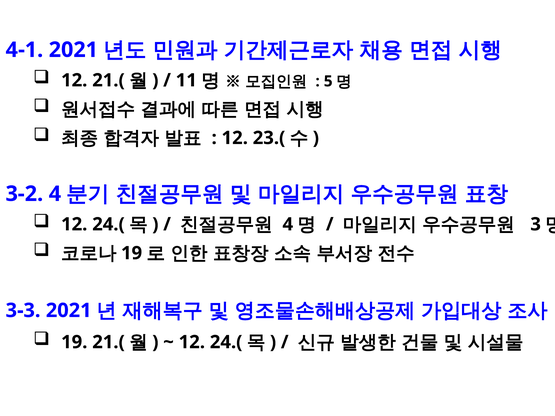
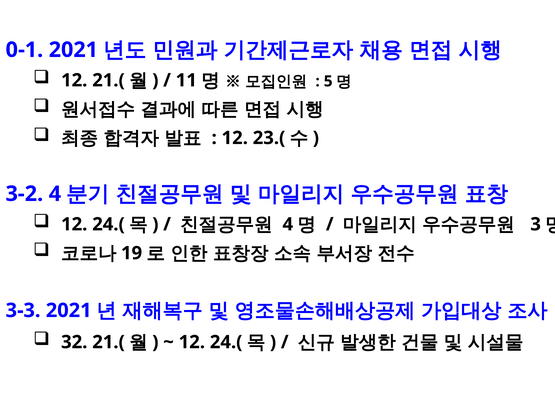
4-1: 4-1 -> 0-1 (24, 50)
19: 19 -> 32 (74, 342)
